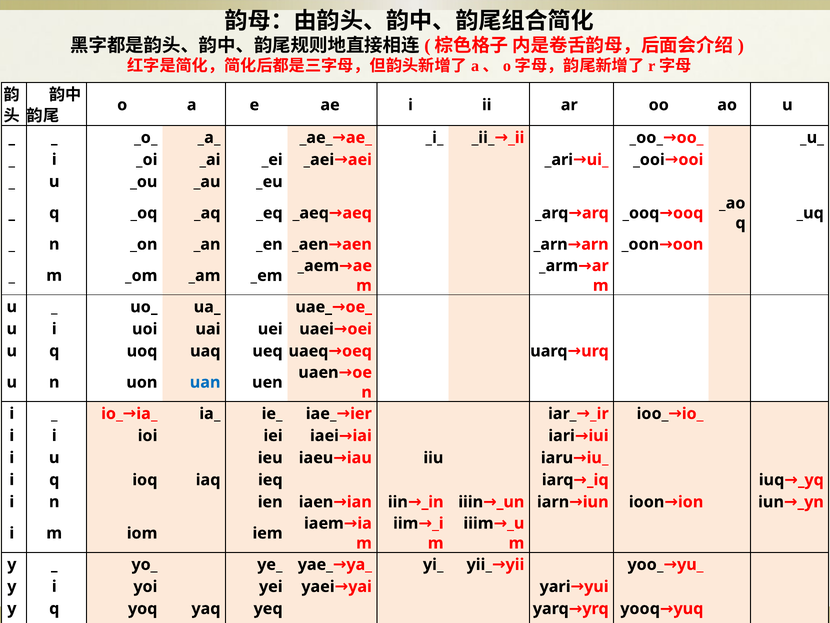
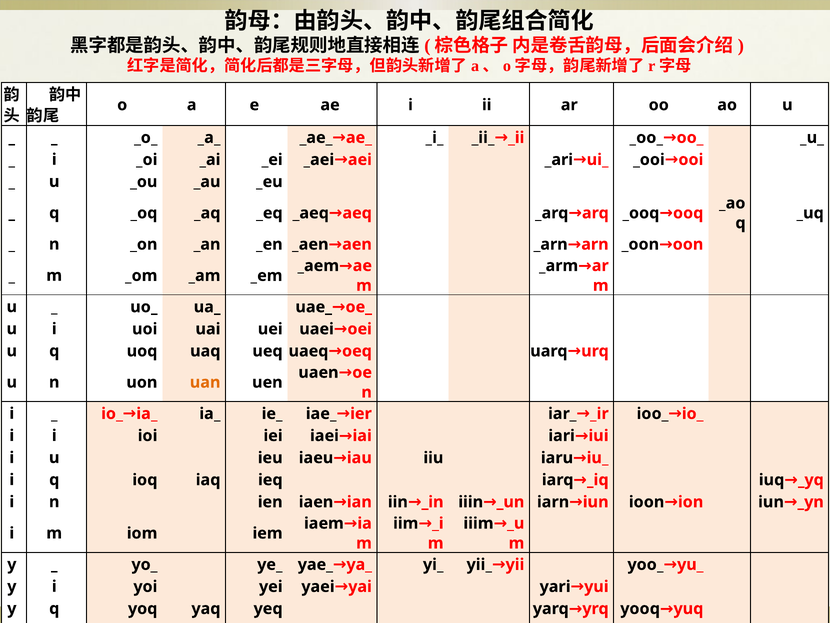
uan colour: blue -> orange (205, 382)
